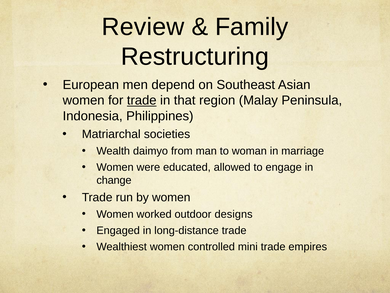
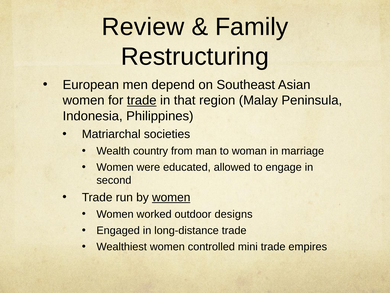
daimyo: daimyo -> country (151, 151)
change: change -> second (114, 180)
women underline: none -> present (171, 197)
